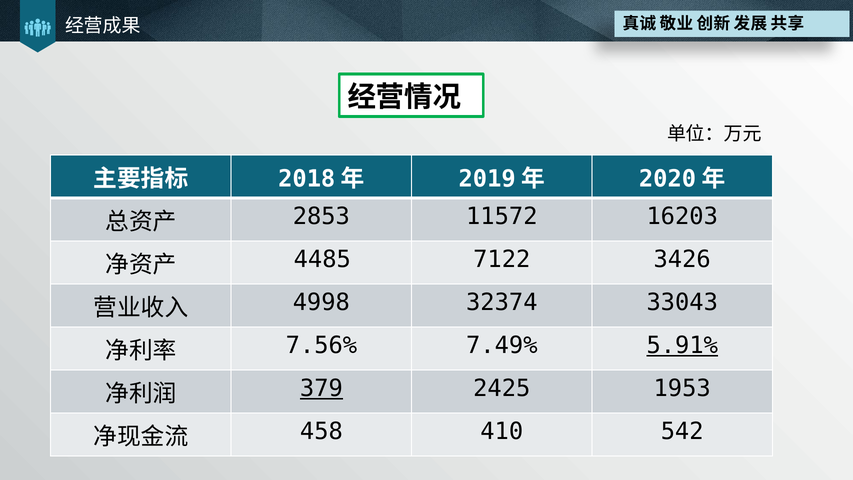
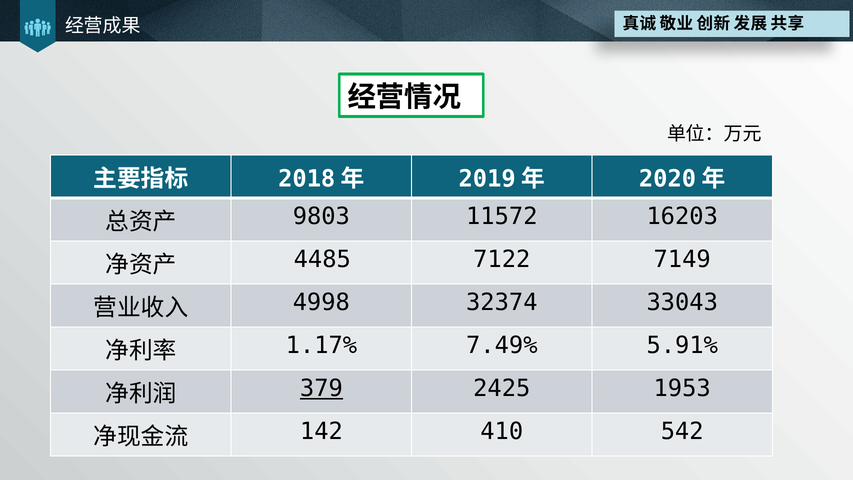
2853: 2853 -> 9803 (321, 216)
3426: 3426 -> 7149 (682, 259)
7.56%: 7.56% -> 1.17% (321, 345)
5.91% underline: present -> none (682, 345)
458: 458 -> 142 (321, 431)
